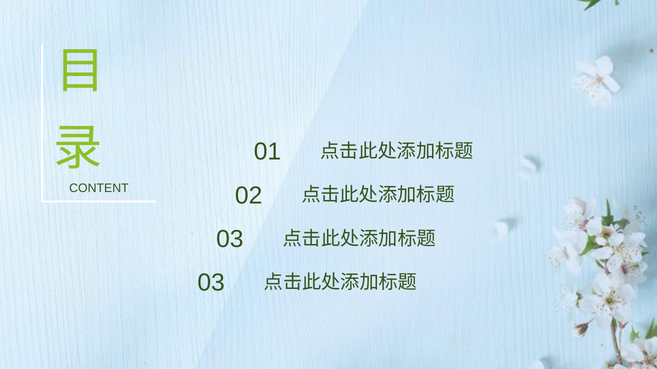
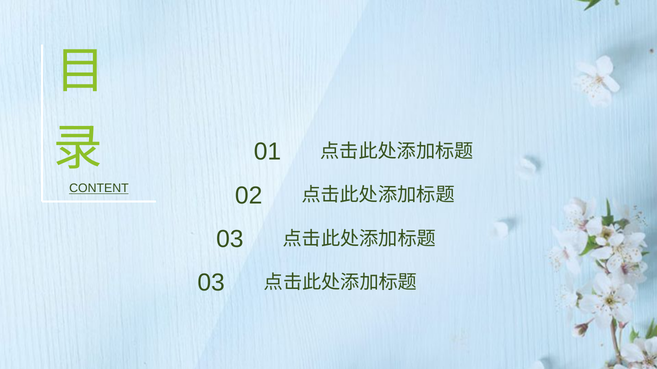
CONTENT underline: none -> present (99, 189)
